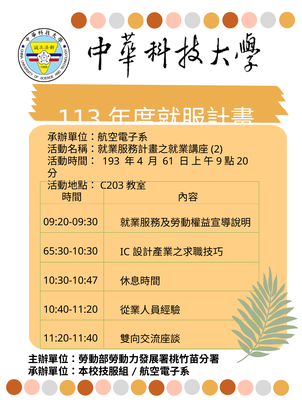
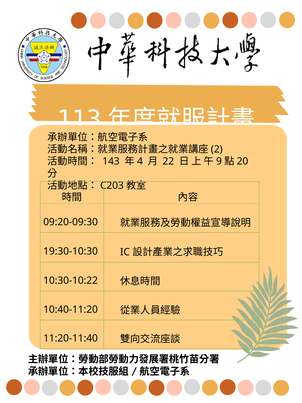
193: 193 -> 143 (111, 161)
61: 61 -> 22 (168, 161)
65:30-10:30: 65:30-10:30 -> 19:30-10:30 (71, 251)
10:30-10:47: 10:30-10:47 -> 10:30-10:22 (71, 280)
